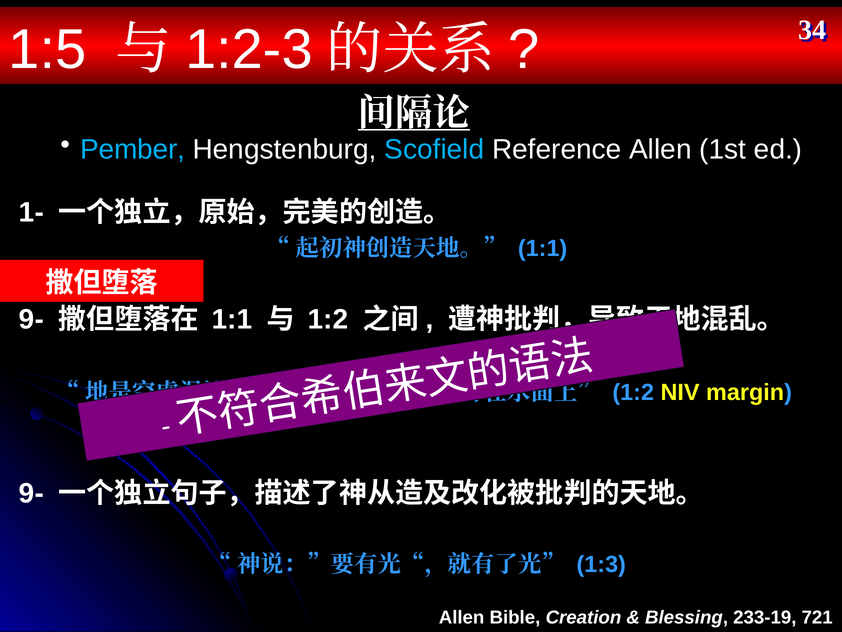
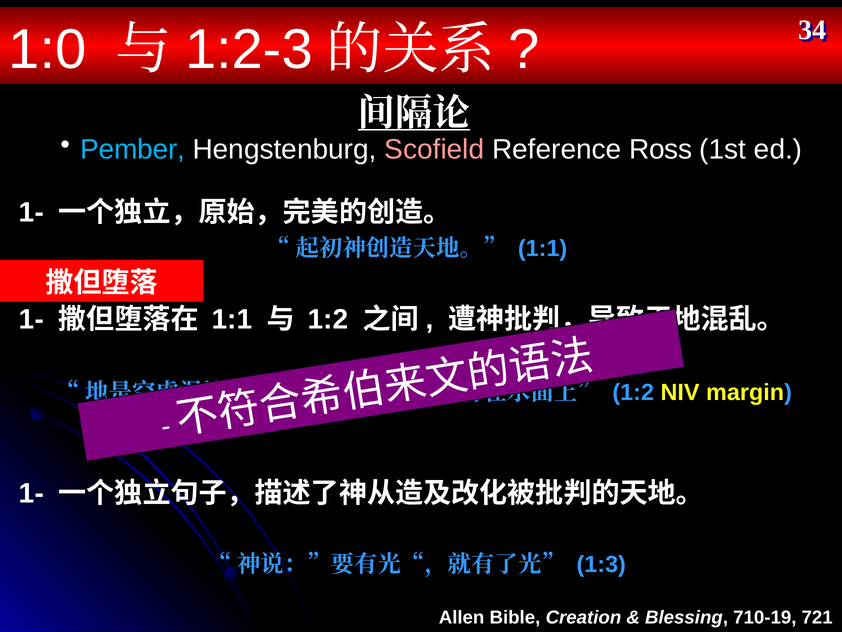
1:5: 1:5 -> 1:0 (47, 50)
Scofield colour: light blue -> pink (434, 149)
Reference Allen: Allen -> Ross (661, 149)
9-: 9- -> 1- (31, 319)
9-: 9- -> 1- (31, 493)
233-19: 233-19 -> 710-19 (765, 617)
